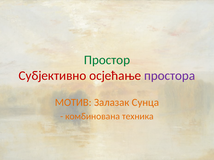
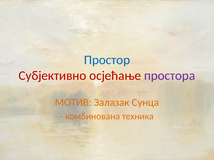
Простор colour: green -> blue (107, 60)
